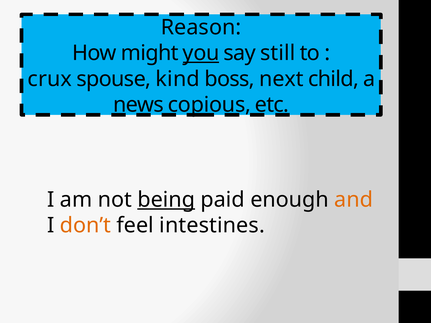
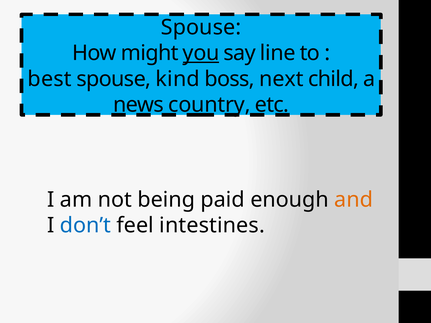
Reason: Reason -> Spouse (201, 27)
still: still -> line (278, 53)
crux: crux -> best (50, 79)
copious: copious -> country (209, 105)
being underline: present -> none (166, 200)
don’t colour: orange -> blue (85, 226)
